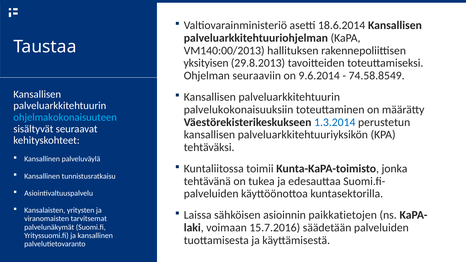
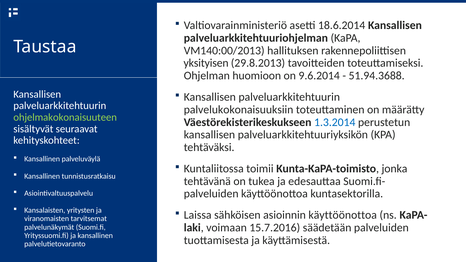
seuraaviin: seuraaviin -> huomioon (257, 76)
74.58.8549: 74.58.8549 -> 51.94.3688 (377, 76)
ohjelmakokonaisuuteen colour: light blue -> light green (65, 117)
asioinnin paikkatietojen: paikkatietojen -> käyttöönottoa (343, 215)
